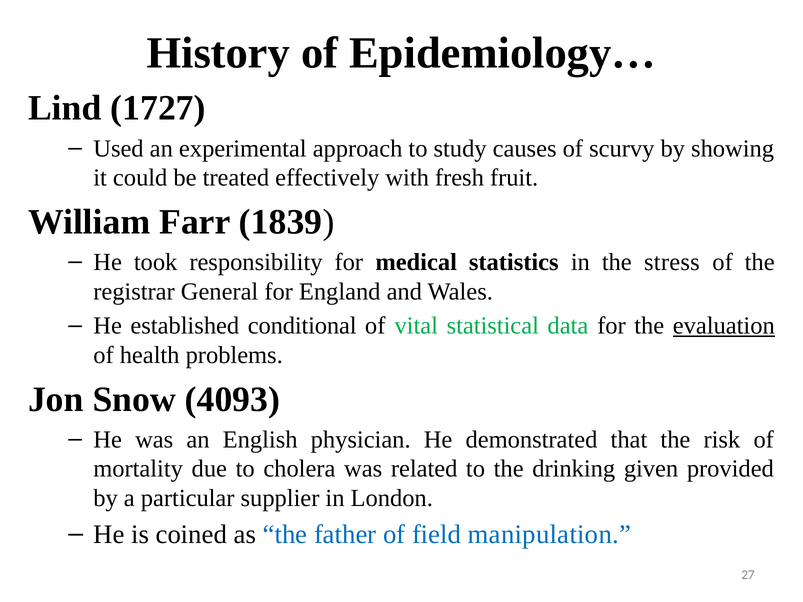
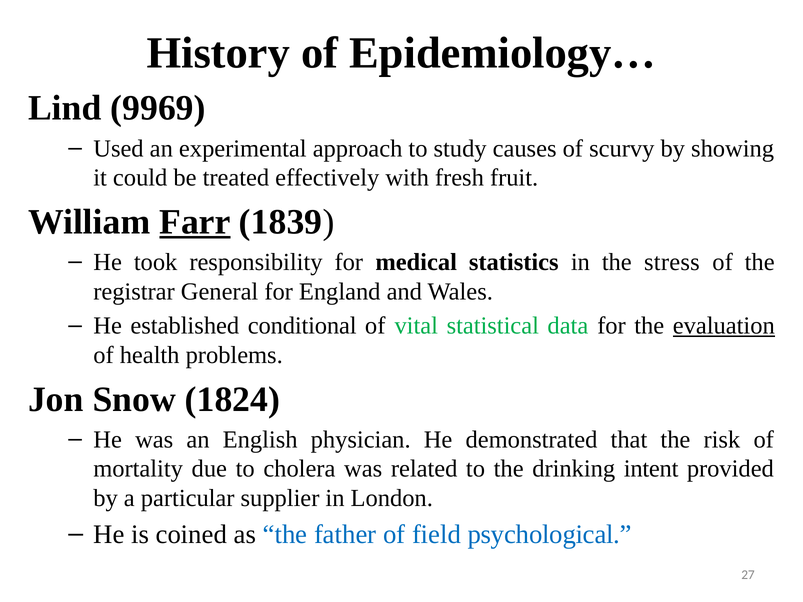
1727: 1727 -> 9969 (158, 108)
Farr underline: none -> present (195, 222)
4093: 4093 -> 1824 (232, 399)
given: given -> intent (651, 469)
manipulation: manipulation -> psychological (550, 535)
